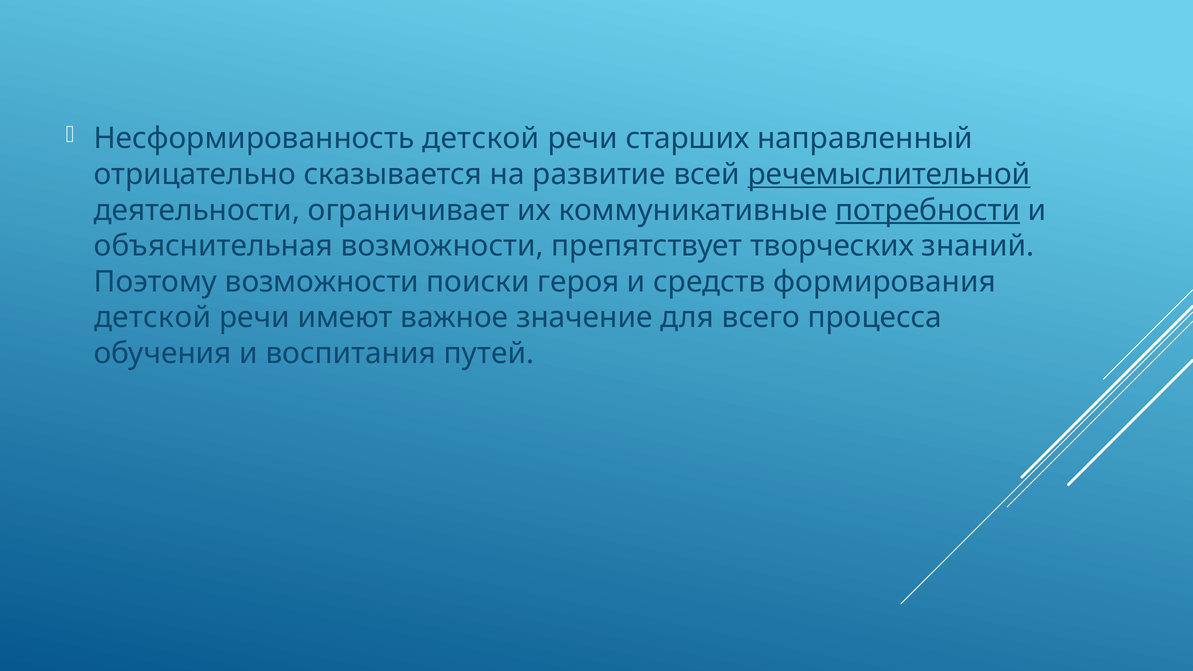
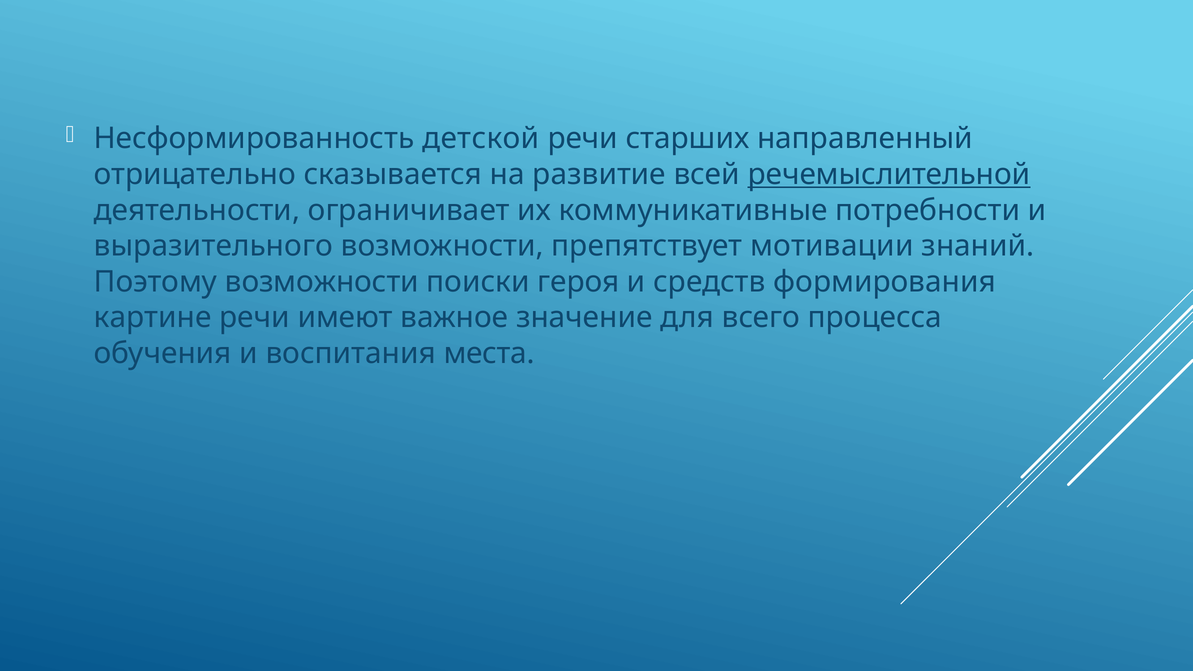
потребности underline: present -> none (928, 210)
объяснительная: объяснительная -> выразительного (213, 246)
творческих: творческих -> мотивации (832, 246)
детской: детской -> картине (153, 318)
путей: путей -> места (489, 353)
